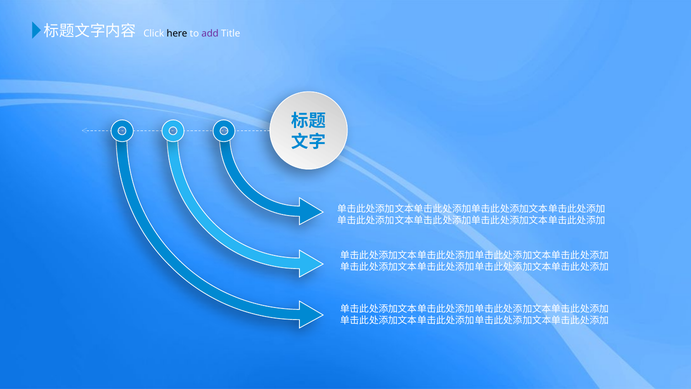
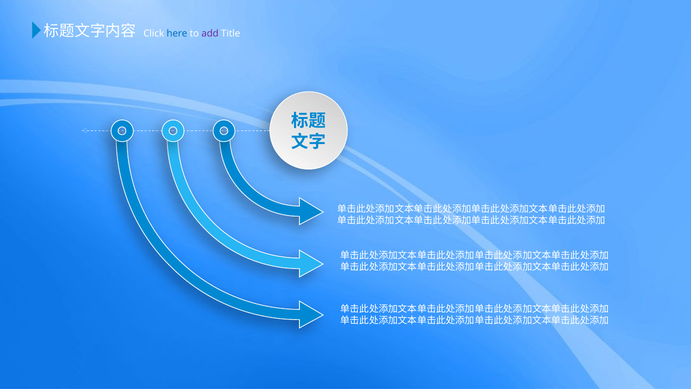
here colour: black -> blue (177, 33)
